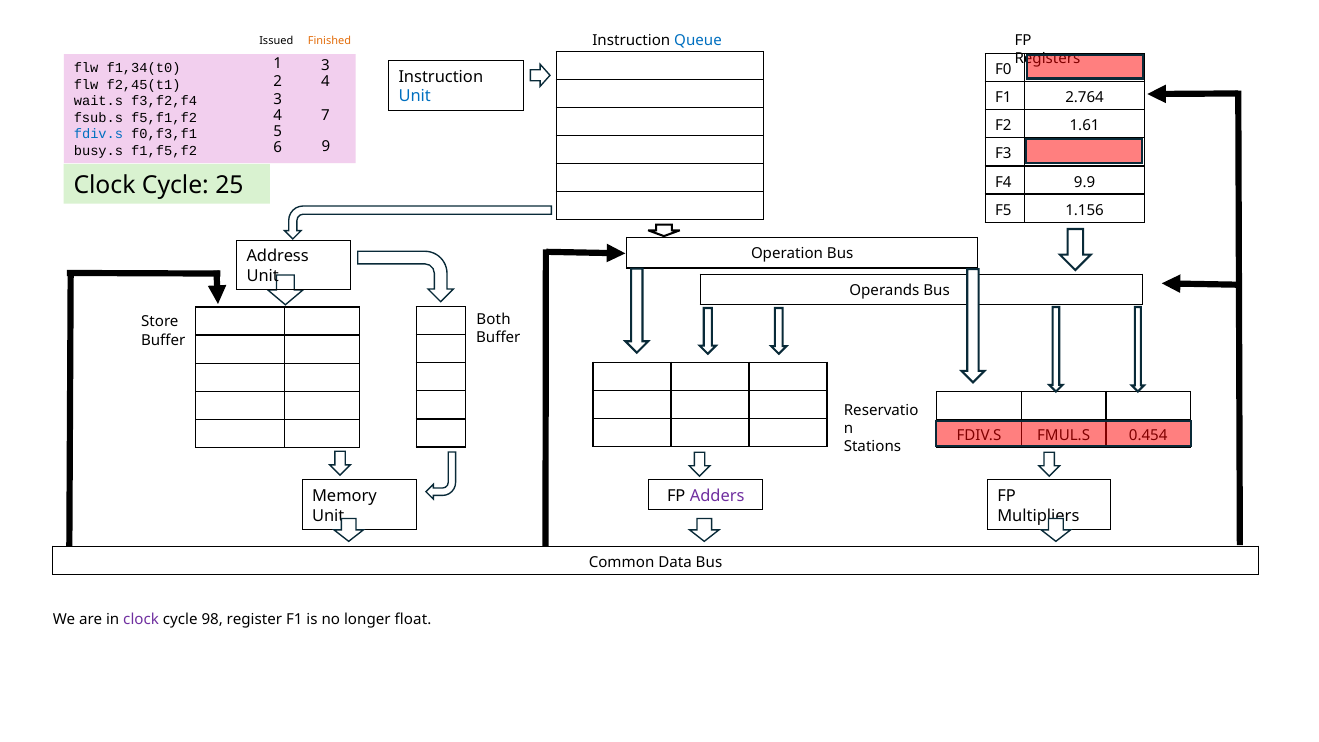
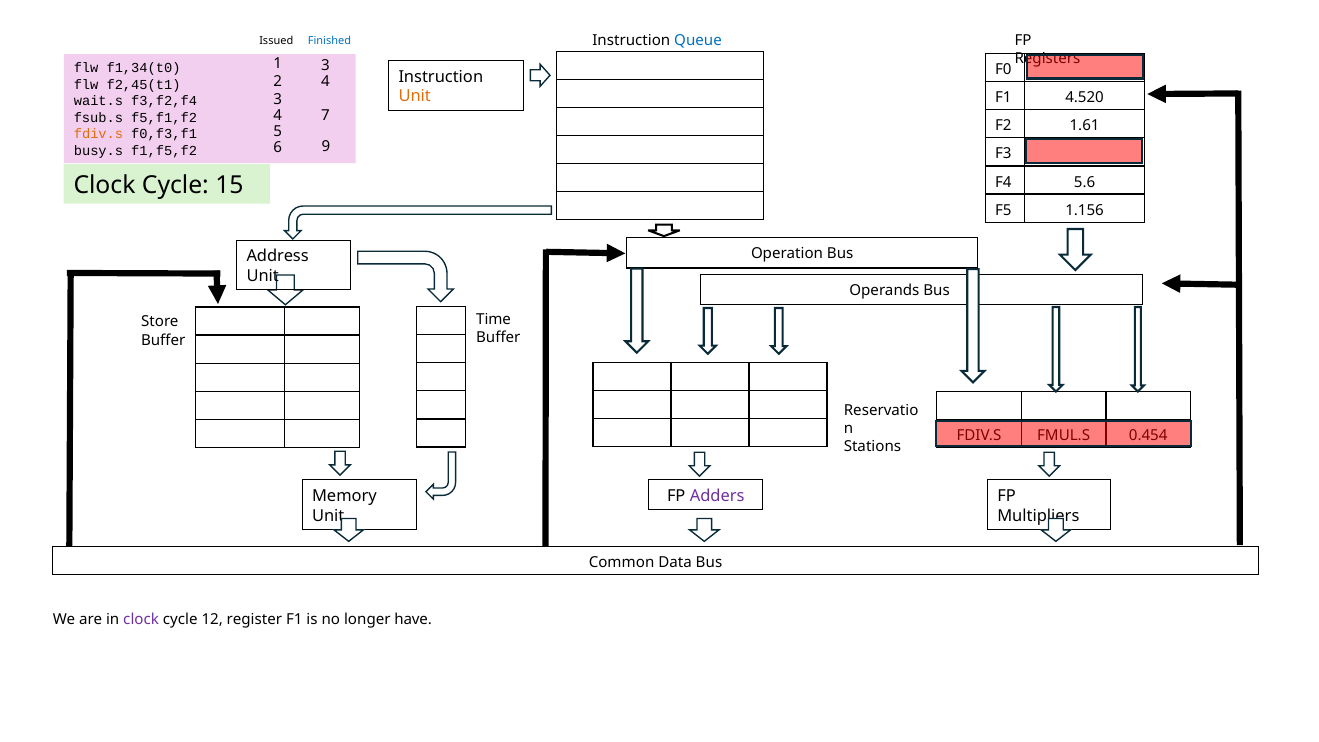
Finished colour: orange -> blue (330, 41)
Unit colour: blue -> orange (415, 96)
2.764: 2.764 -> 4.520 (1085, 98)
fdiv.s colour: blue -> orange (99, 134)
9.9: 9.9 -> 5.6 (1085, 182)
25: 25 -> 15 (230, 185)
Both: Both -> Time (494, 319)
98: 98 -> 12 (212, 619)
float: float -> have (413, 619)
